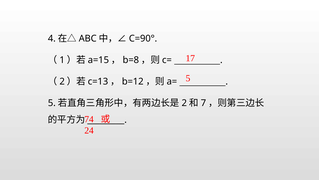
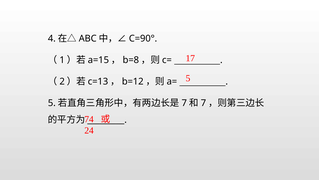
2: 2 -> 7 (184, 103)
